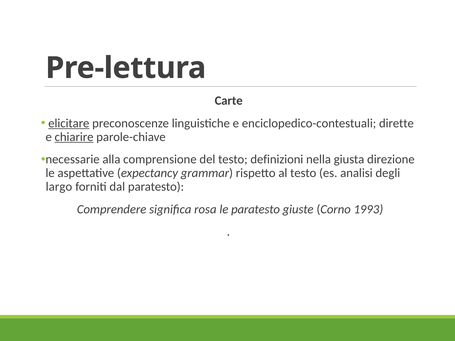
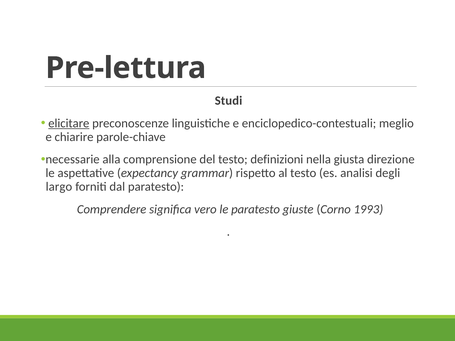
Carte: Carte -> Studi (229, 101)
dirette: dirette -> meglio (396, 123)
chiarire underline: present -> none (74, 137)
rosa: rosa -> vero (205, 209)
